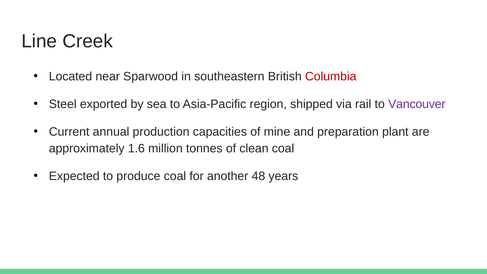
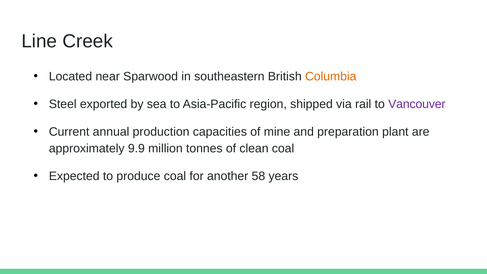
Columbia colour: red -> orange (331, 77)
1.6: 1.6 -> 9.9 (136, 149)
48: 48 -> 58 (258, 176)
